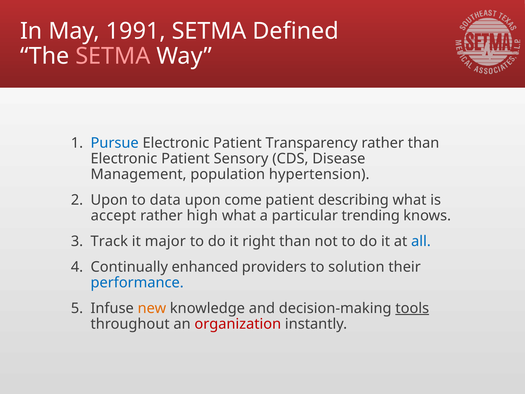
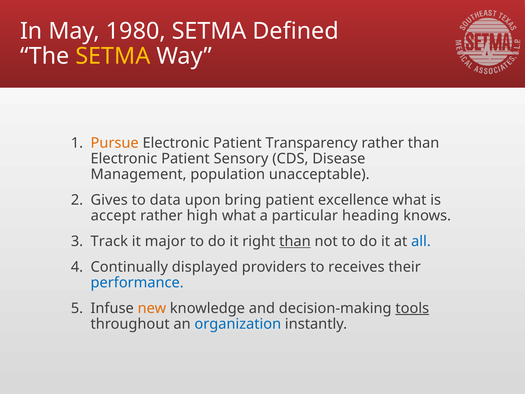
1991: 1991 -> 1980 (136, 31)
SETMA colour: pink -> yellow (113, 56)
Pursue colour: blue -> orange (115, 143)
hypertension: hypertension -> unacceptable (319, 174)
Upon: Upon -> Gives (109, 200)
come: come -> bring (243, 200)
describing: describing -> excellence (353, 200)
trending: trending -> heading (371, 216)
than underline: none -> present (295, 241)
enhanced: enhanced -> displayed (205, 267)
solution: solution -> receives (356, 267)
organization colour: red -> blue (238, 324)
